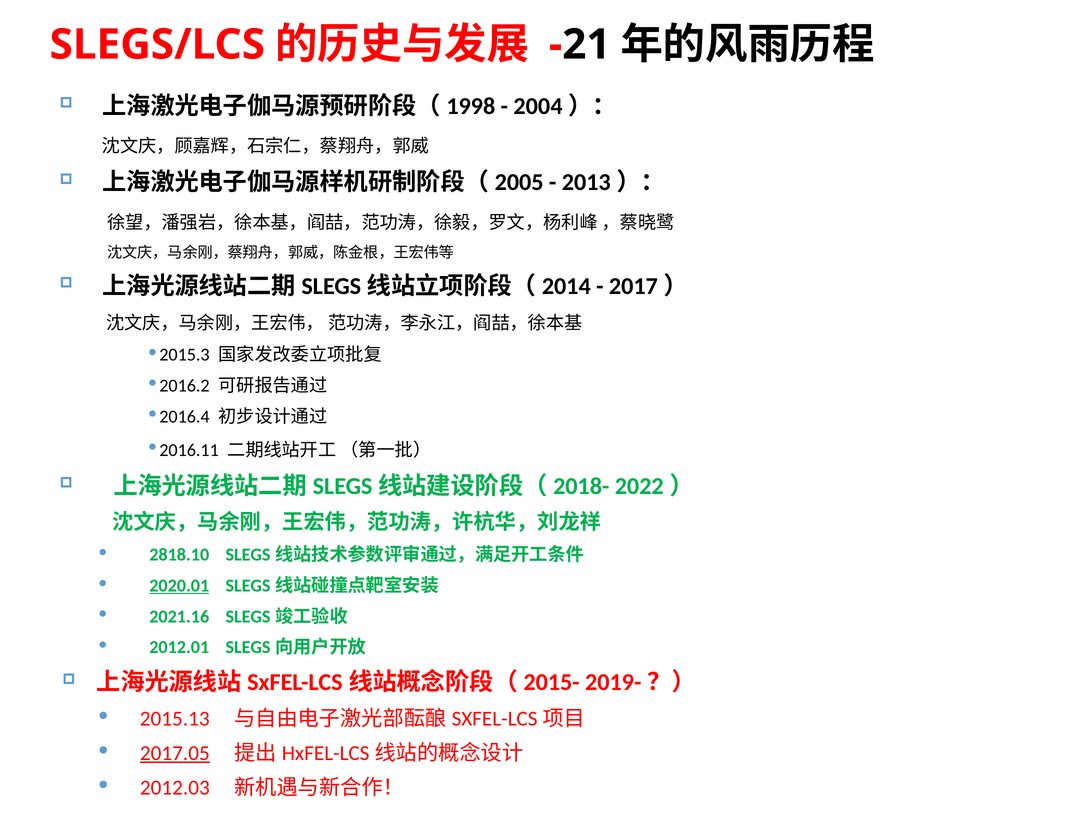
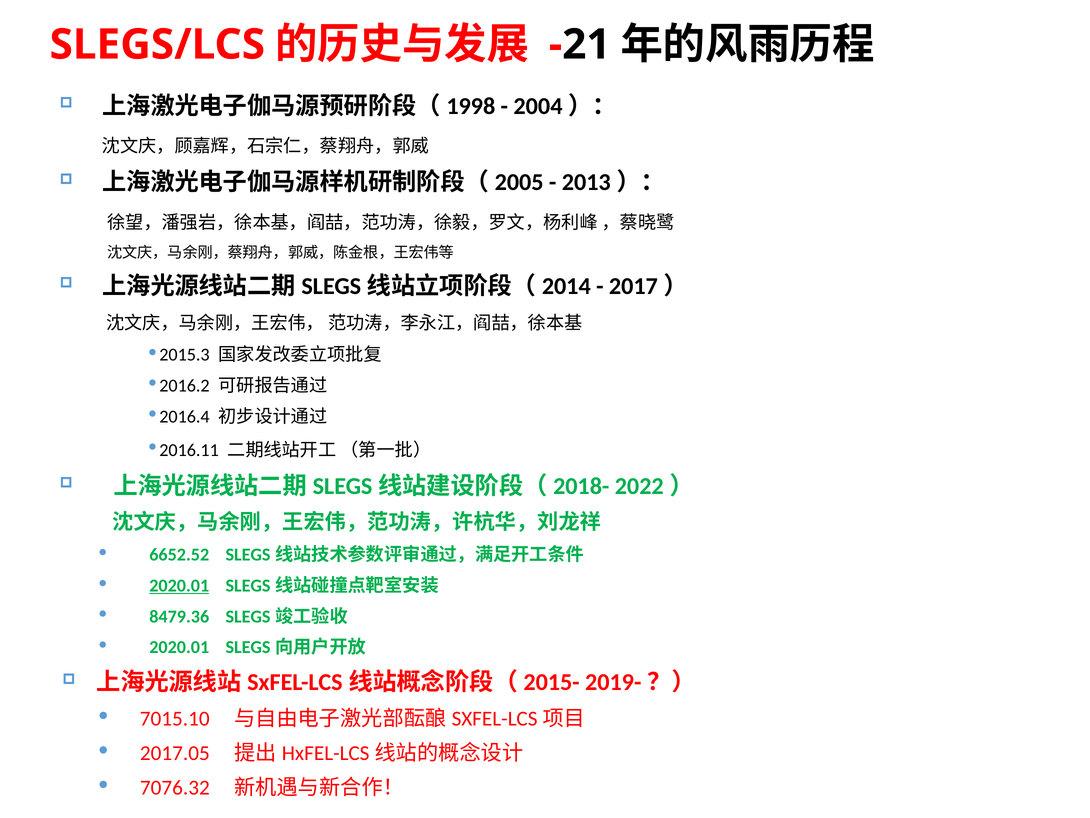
2818.10: 2818.10 -> 6652.52 (179, 554)
2021.16: 2021.16 -> 8479.36 (179, 616)
2012.01: 2012.01 -> 2020.01 (179, 647)
2015.13: 2015.13 -> 7015.10 (175, 718)
2017.05 underline: present -> none (175, 753)
2012.03: 2012.03 -> 7076.32 (175, 787)
